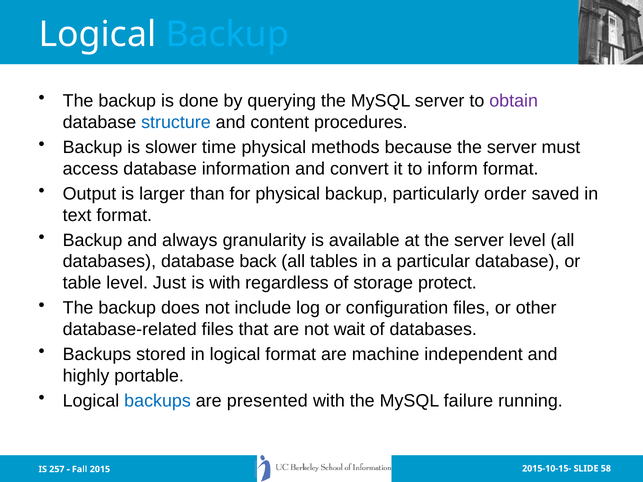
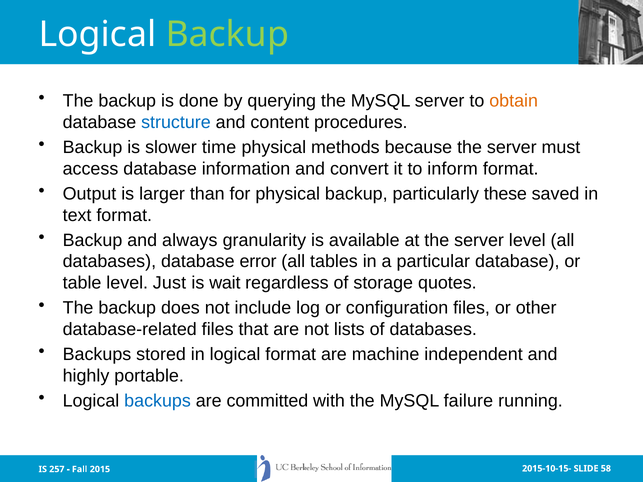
Backup colour: light blue -> light green (227, 35)
obtain colour: purple -> orange (514, 101)
order: order -> these (505, 194)
back: back -> error (258, 262)
is with: with -> wait (225, 283)
protect: protect -> quotes (447, 283)
wait: wait -> lists (349, 330)
presented: presented -> committed (267, 401)
